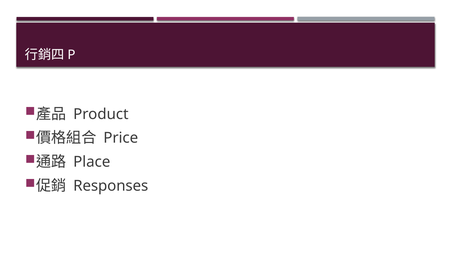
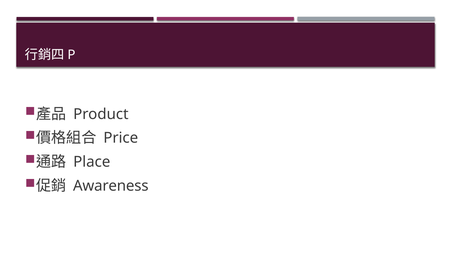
Responses: Responses -> Awareness (111, 186)
